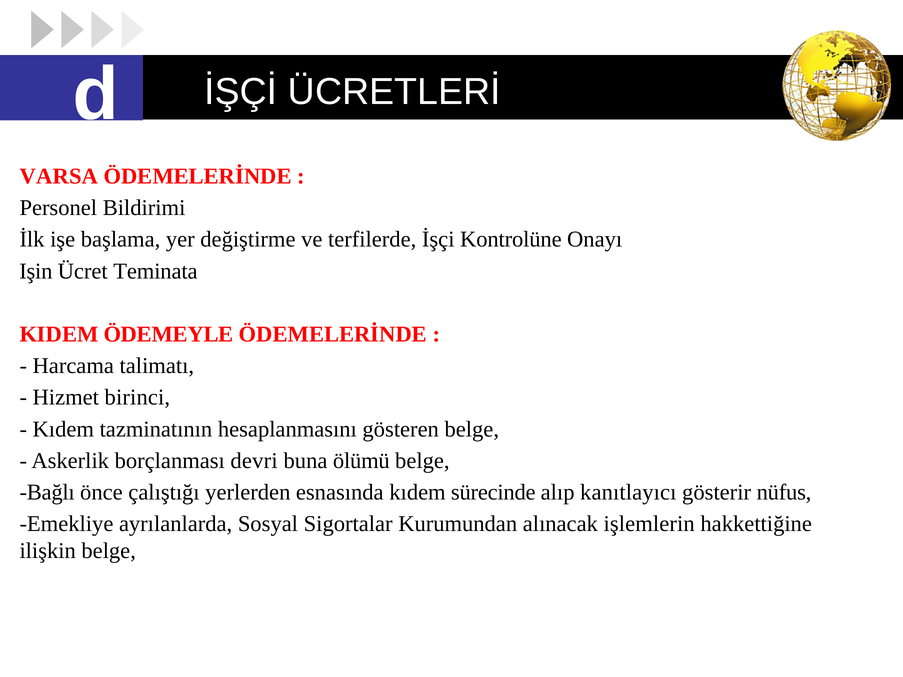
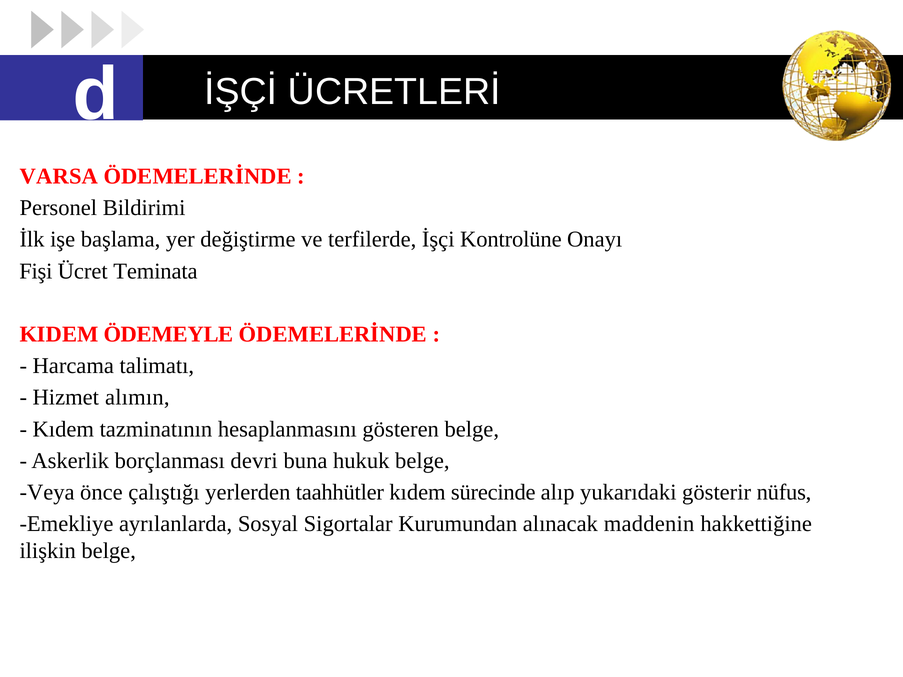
Işin: Işin -> Fişi (36, 271)
birinci: birinci -> alımın (137, 398)
ölümü: ölümü -> hukuk (361, 461)
Bağlı: Bağlı -> Veya (47, 492)
esnasında: esnasında -> taahhütler (340, 492)
kanıtlayıcı: kanıtlayıcı -> yukarıdaki (628, 492)
işlemlerin: işlemlerin -> maddenin (649, 524)
